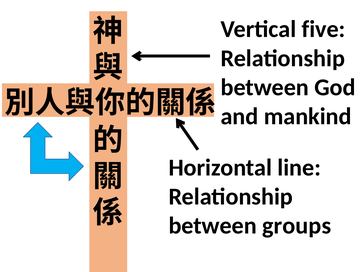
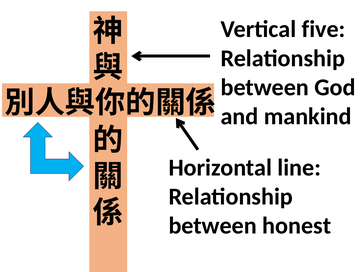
groups: groups -> honest (297, 225)
